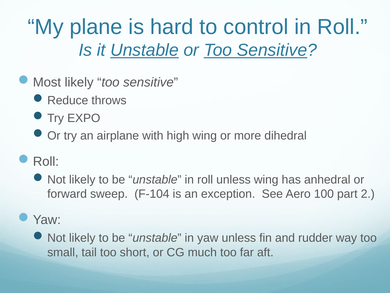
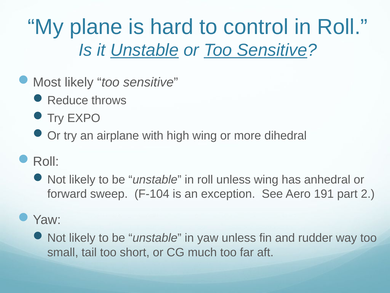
100: 100 -> 191 (324, 194)
